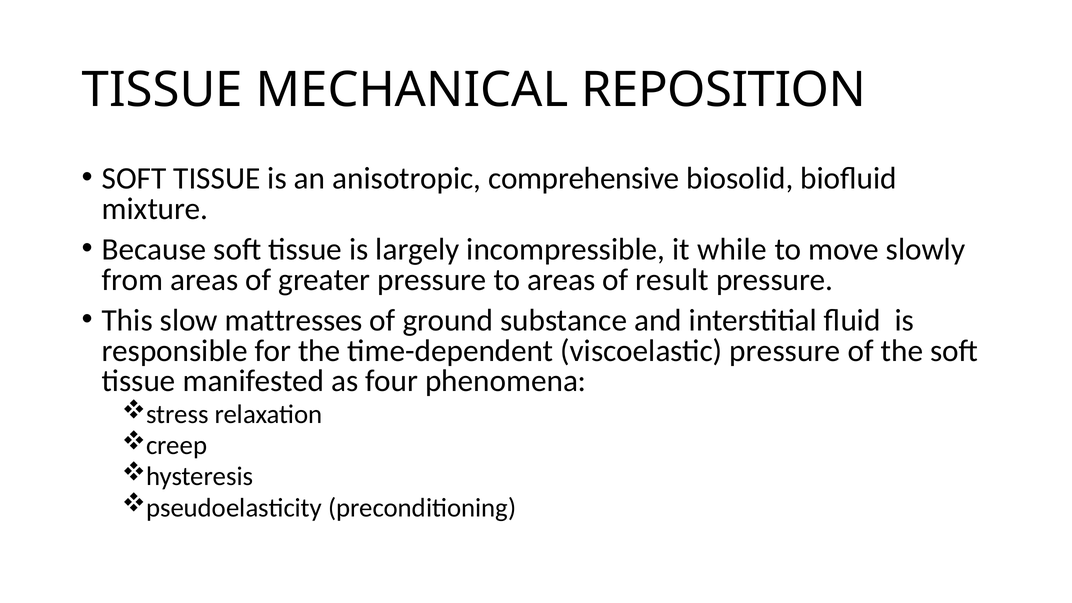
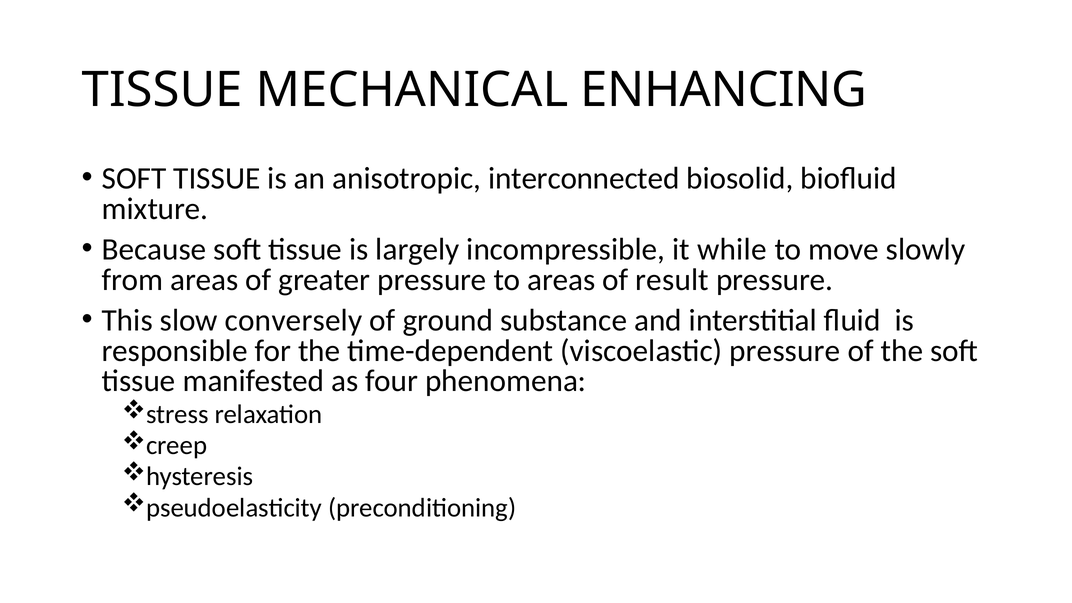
REPOSITION: REPOSITION -> ENHANCING (724, 90)
comprehensive: comprehensive -> interconnected (584, 179)
mattresses: mattresses -> conversely (294, 320)
